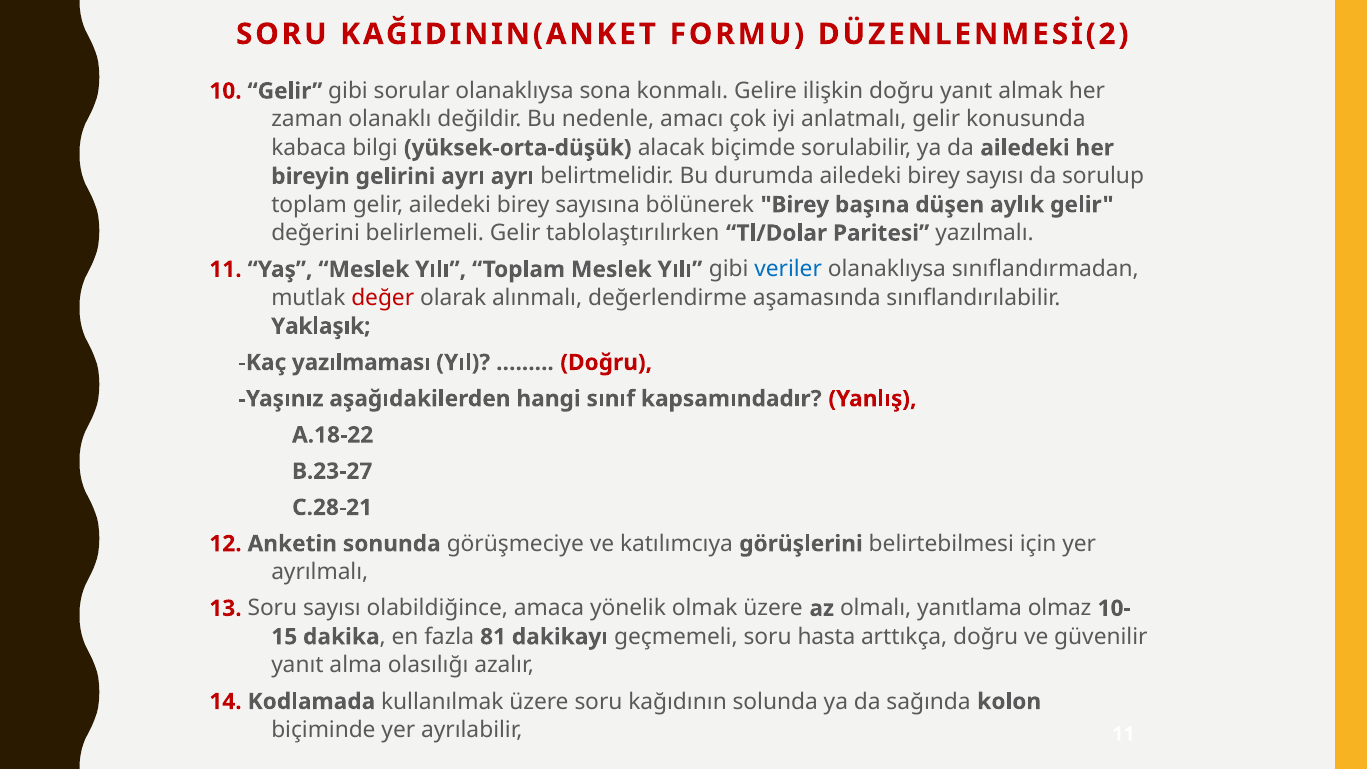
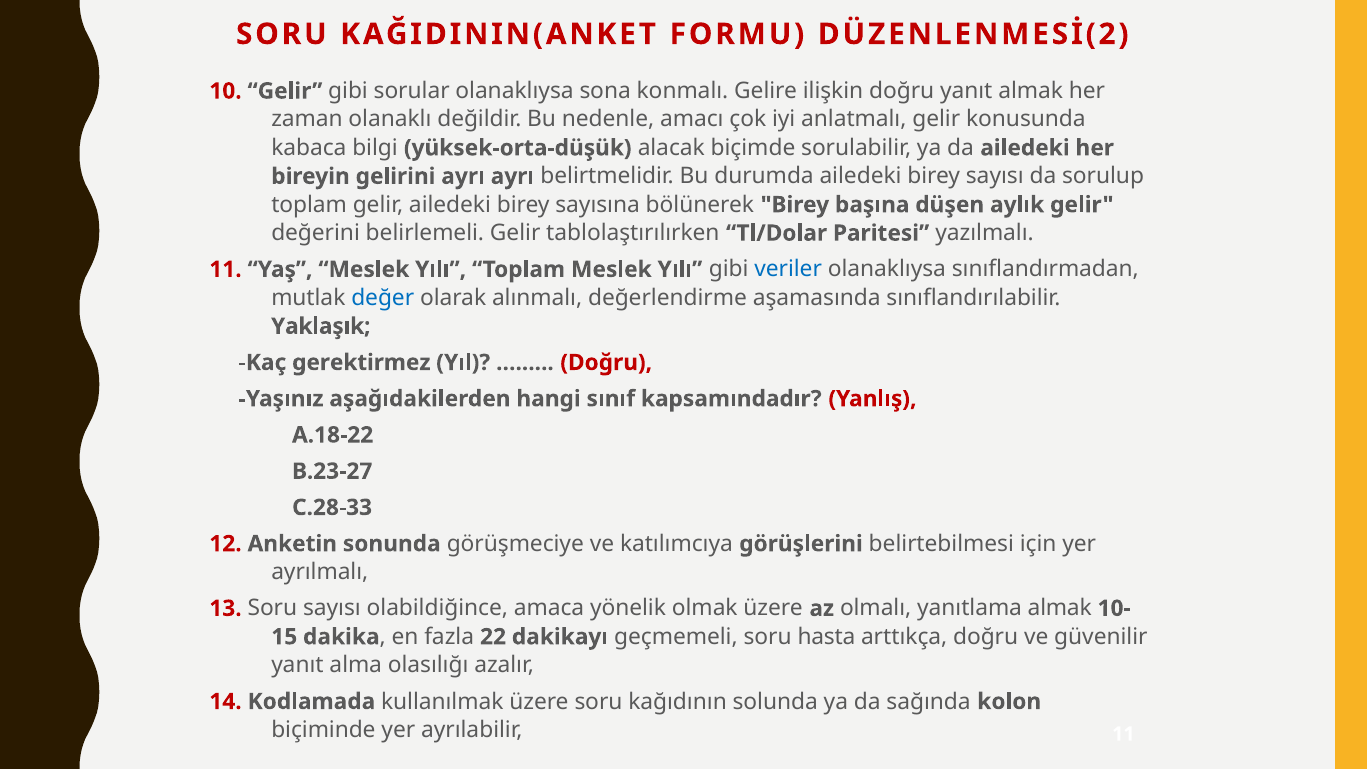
değer colour: red -> blue (383, 298)
yazılmaması: yazılmaması -> gerektirmez (361, 362)
C.28-21: C.28-21 -> C.28-33 (332, 507)
yanıtlama olmaz: olmaz -> almak (1060, 608)
81: 81 -> 22 (493, 637)
